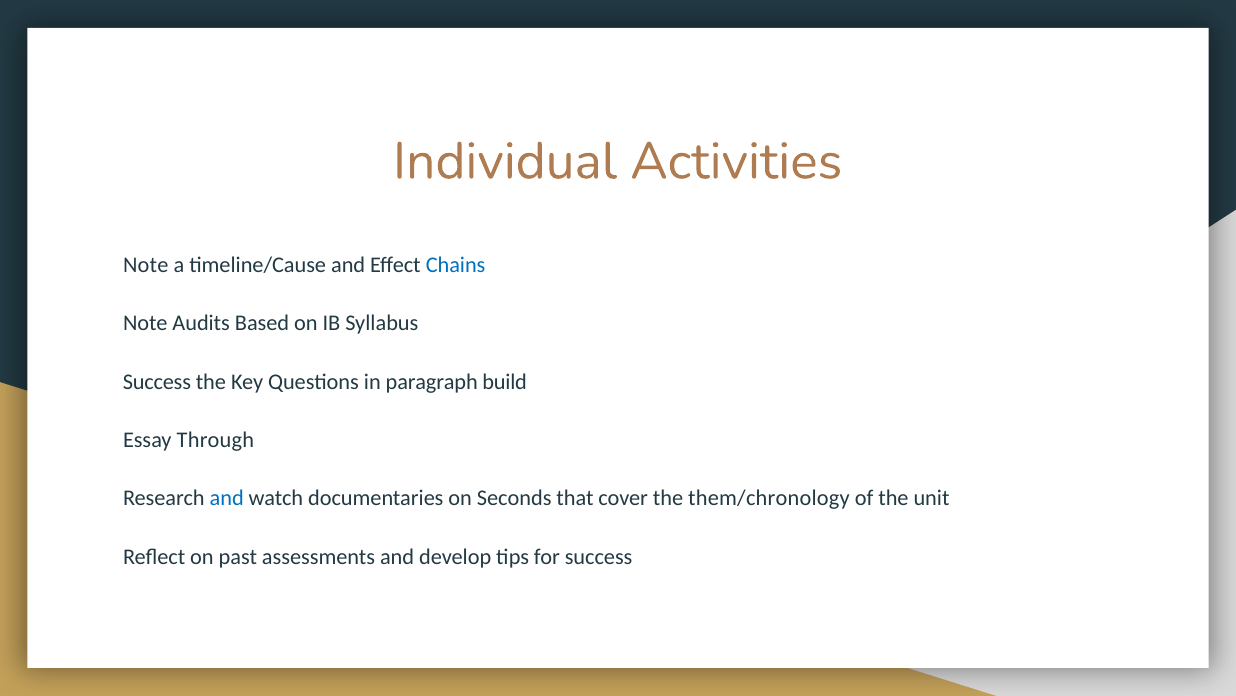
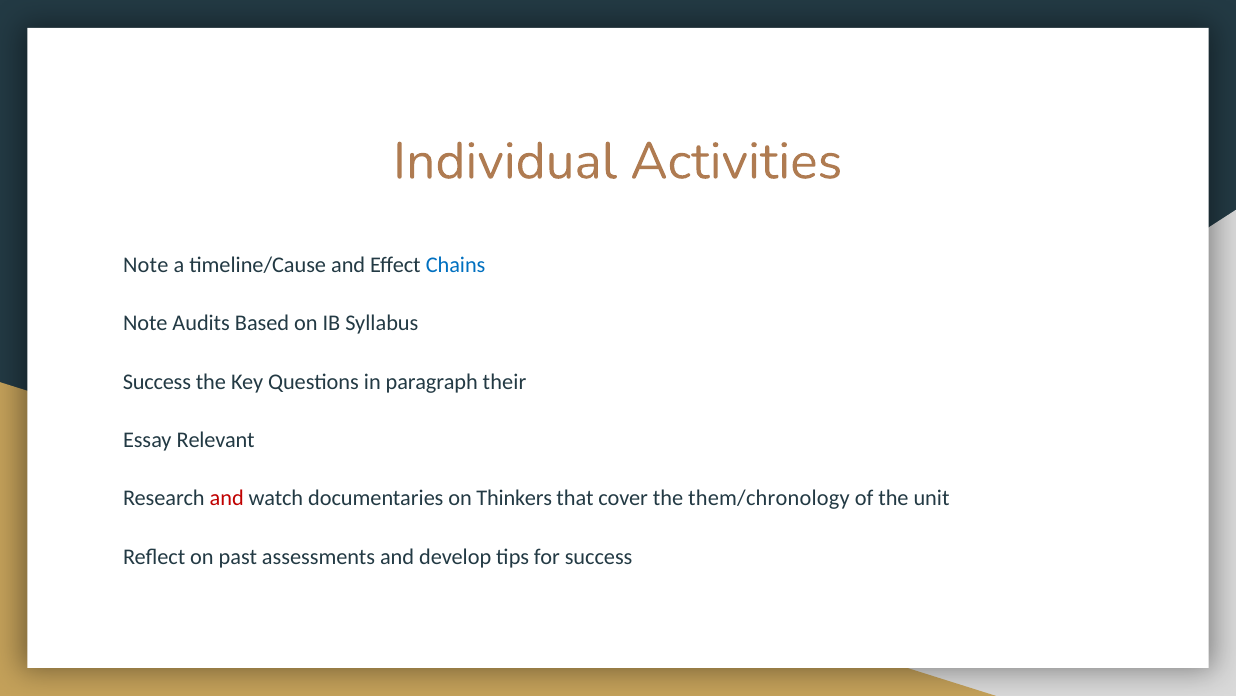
build: build -> their (505, 381)
Through: Through -> Relevant (216, 440)
and colour: blue -> red (227, 498)
Seconds: Seconds -> Thinkers (514, 498)
